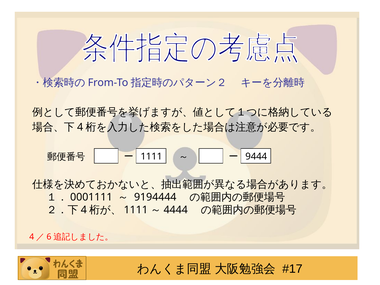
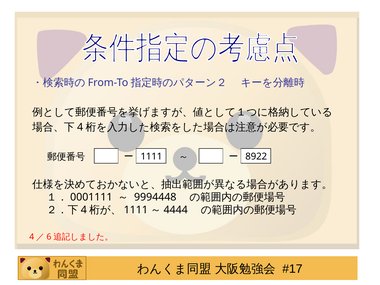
9444: 9444 -> 8922 (256, 157)
9194444: 9194444 -> 9994448 (155, 197)
